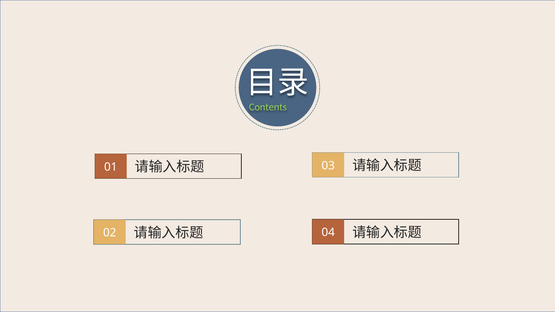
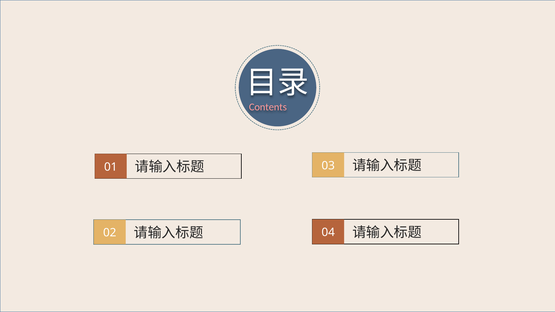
Contents colour: light green -> pink (268, 107)
